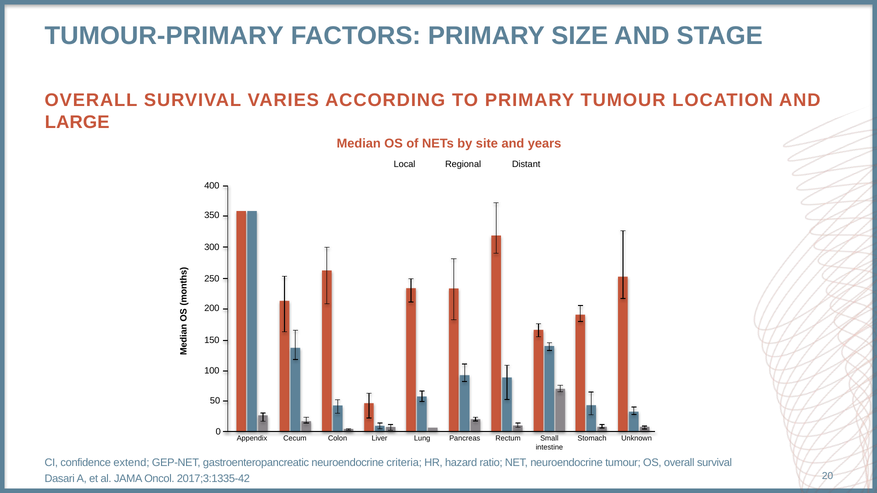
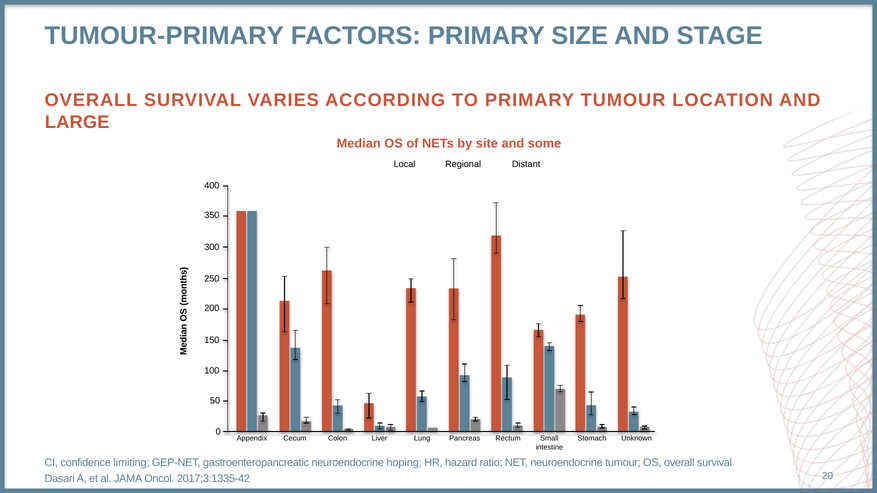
years: years -> some (545, 144)
extend: extend -> limiting (132, 463)
criteria: criteria -> hoping (404, 463)
